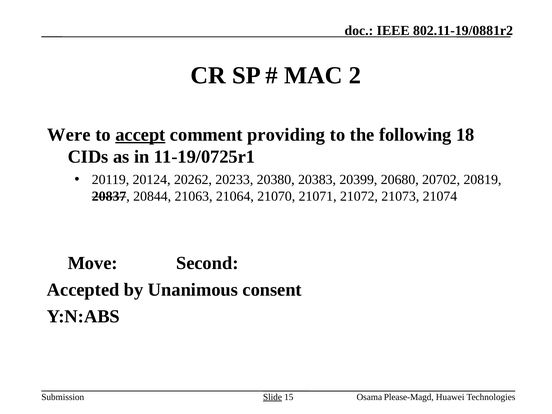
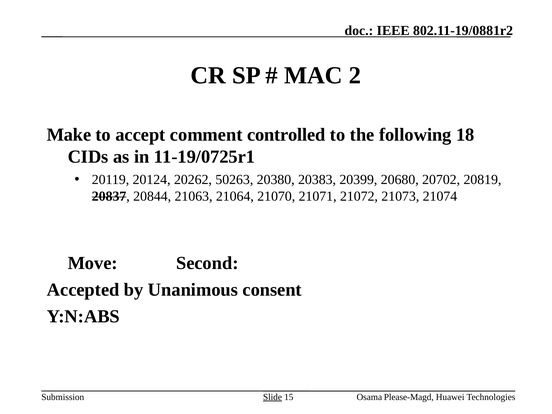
Were: Were -> Make (69, 135)
accept underline: present -> none (140, 135)
providing: providing -> controlled (286, 135)
20233: 20233 -> 50263 (234, 180)
